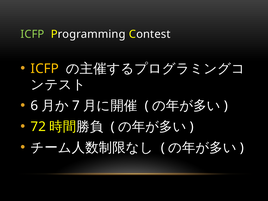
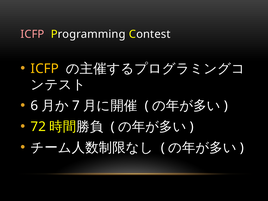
ICFP colour: light green -> pink (32, 34)
